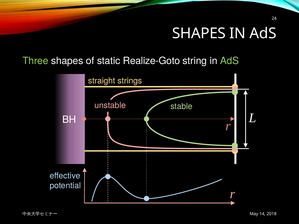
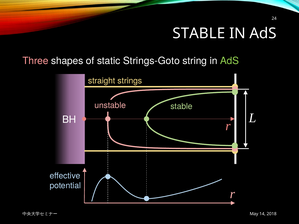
SHAPES: SHAPES -> STABLE (199, 33)
Three colour: light green -> pink (35, 61)
Realize-Goto: Realize-Goto -> Strings-Goto (151, 61)
